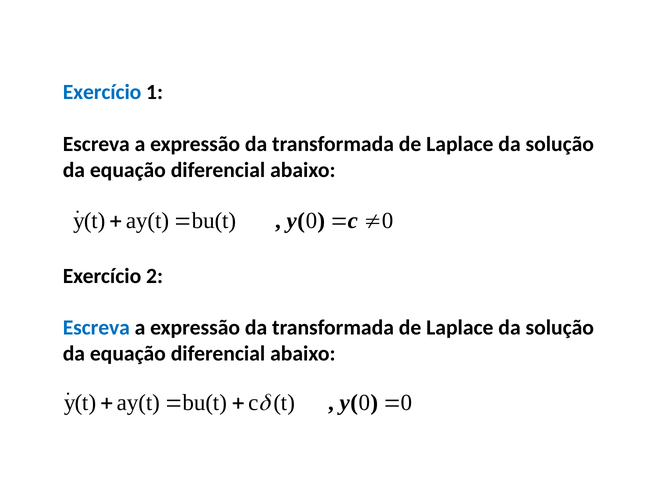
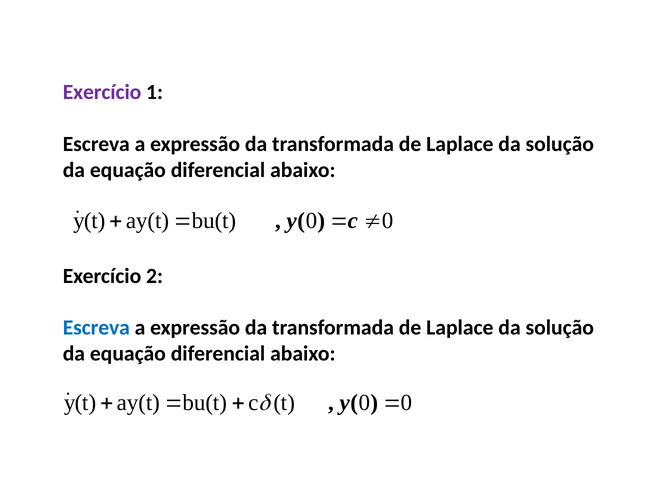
Exercício colour: blue -> purple (102, 92)
